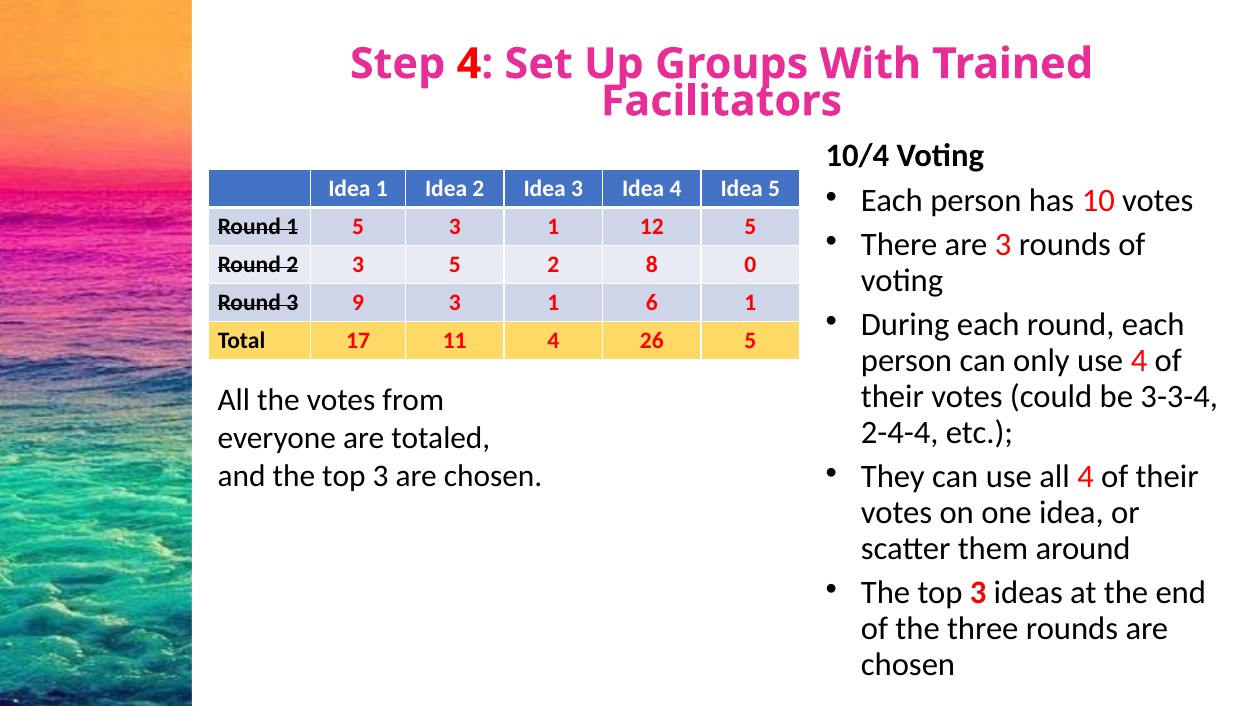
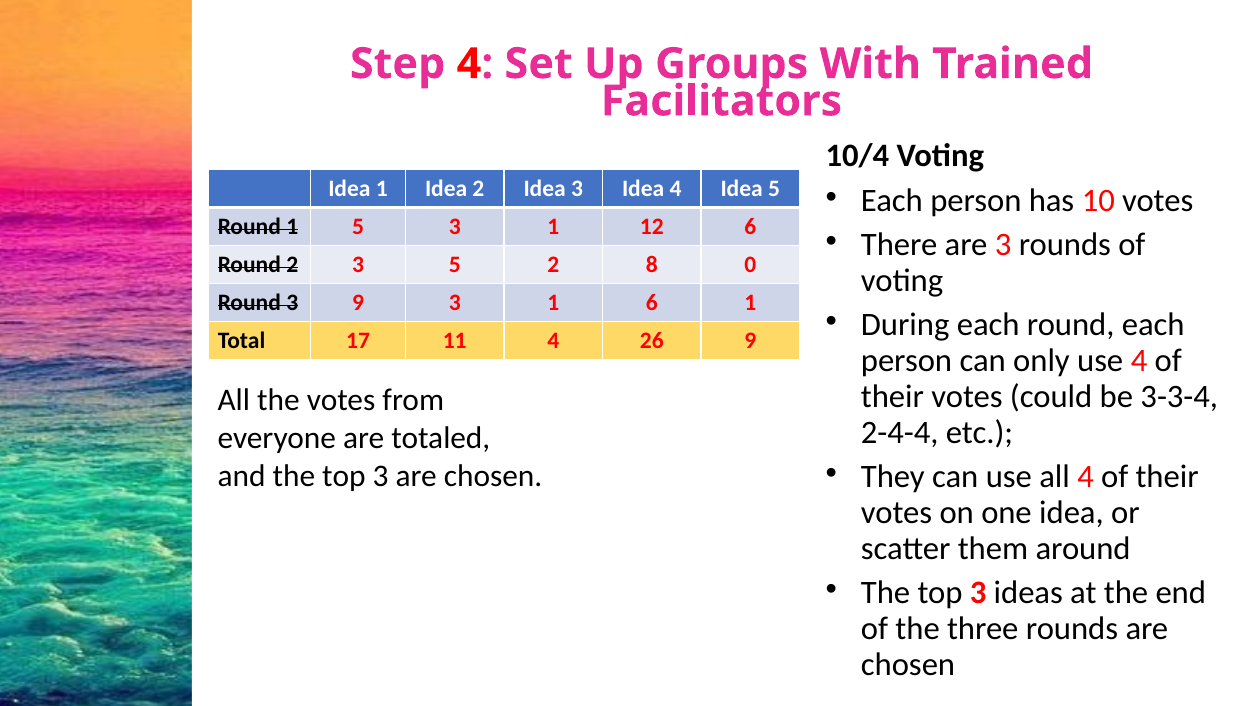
12 5: 5 -> 6 (750, 227)
26 5: 5 -> 9 (750, 341)
